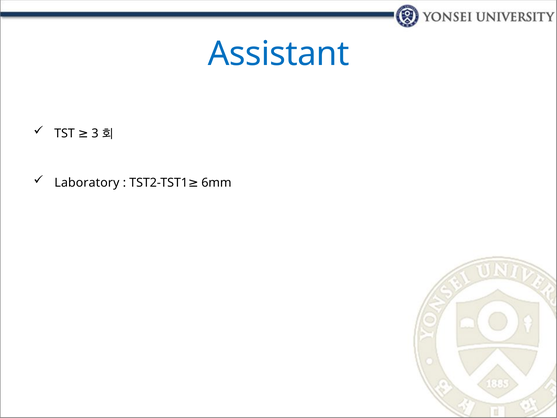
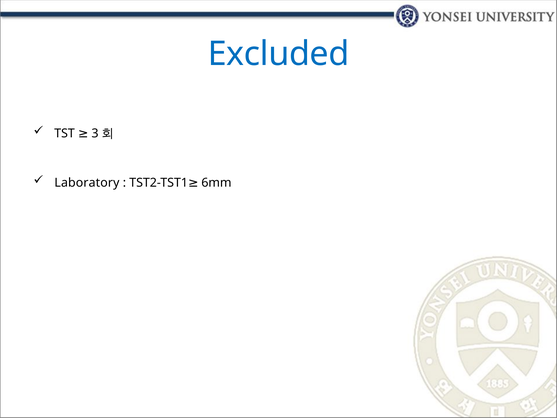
Assistant: Assistant -> Excluded (279, 54)
